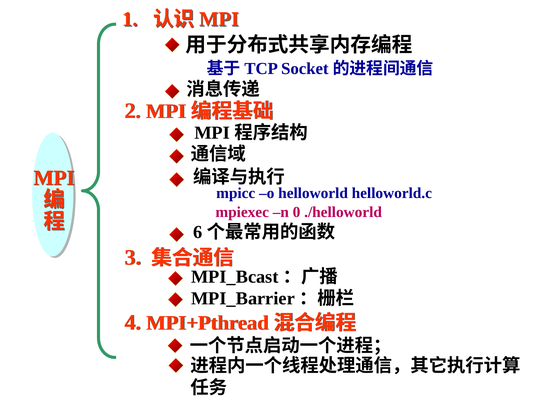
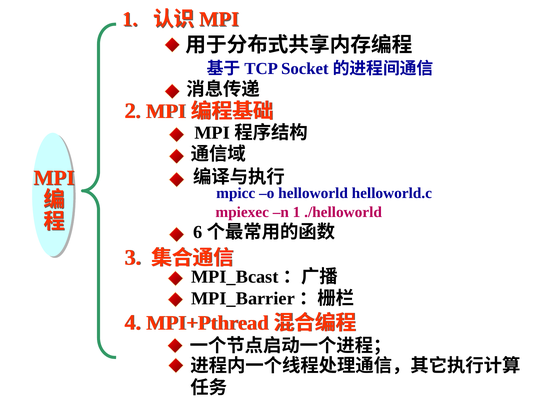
n 0: 0 -> 1 (297, 212)
